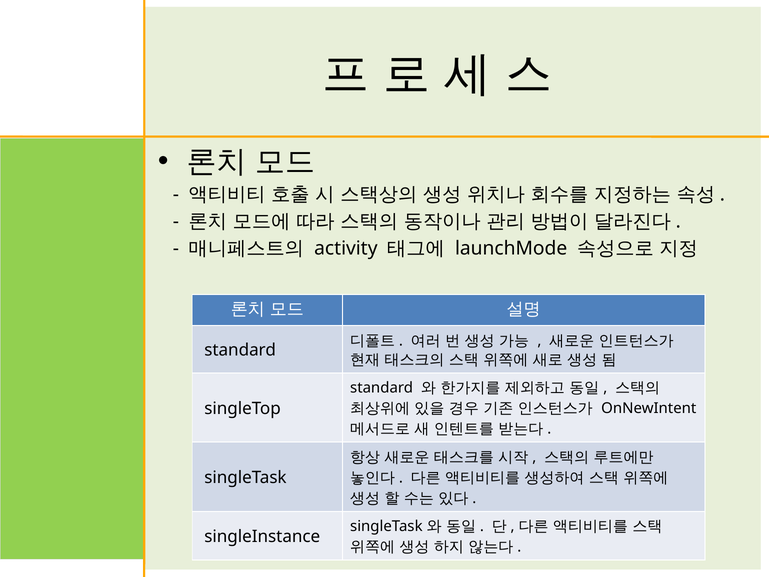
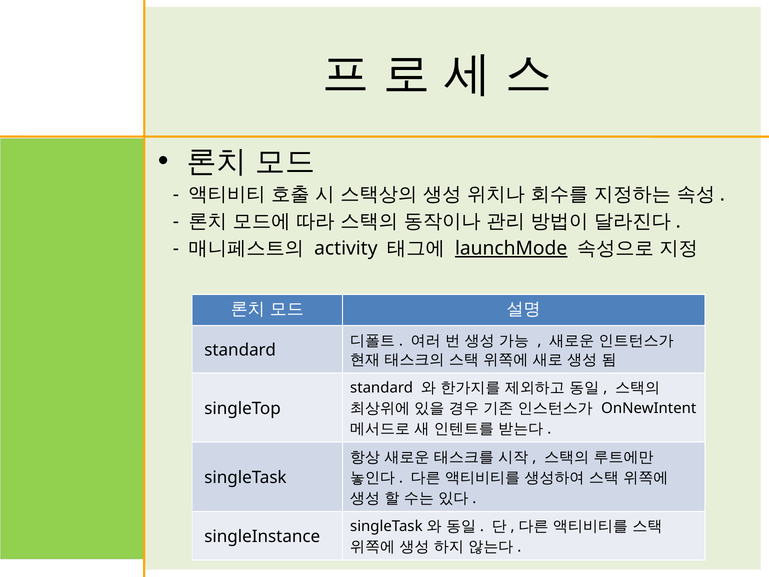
launchMode underline: none -> present (511, 248)
